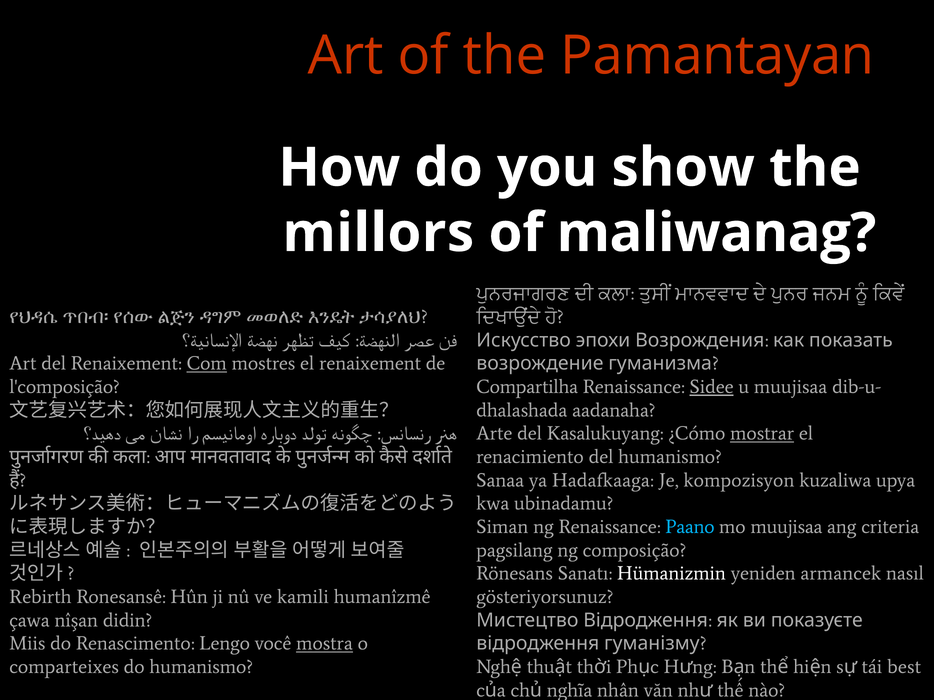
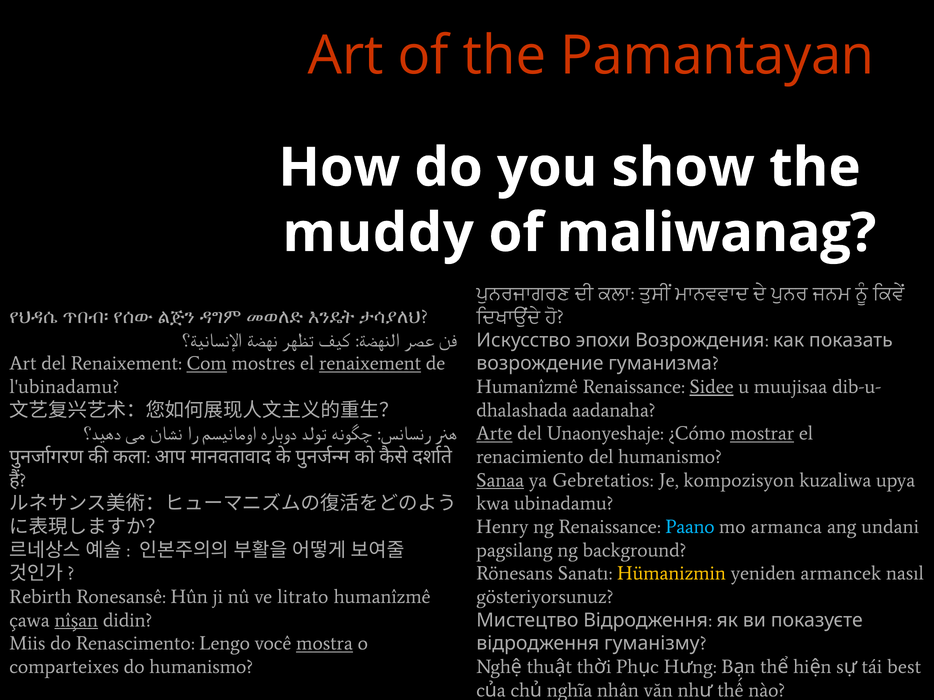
millors: millors -> muddy (378, 233)
renaixement underline: none -> present (370, 364)
l'composição: l'composição -> l'ubinadamu (64, 387)
Compartilha: Compartilha -> Humanîzmê (527, 387)
Arte underline: none -> present (494, 434)
Kasalukuyang: Kasalukuyang -> Unaonyeshaje (605, 434)
Sanaa underline: none -> present (500, 481)
Hadafkaaga: Hadafkaaga -> Gebretatios (603, 481)
Siman: Siman -> Henry (502, 527)
mo muujisaa: muujisaa -> armanca (786, 527)
criteria: criteria -> undani (890, 527)
composição: composição -> background (635, 551)
Hümanizmin colour: white -> yellow (671, 574)
kamili: kamili -> litrato (303, 597)
nîşan underline: none -> present (76, 621)
